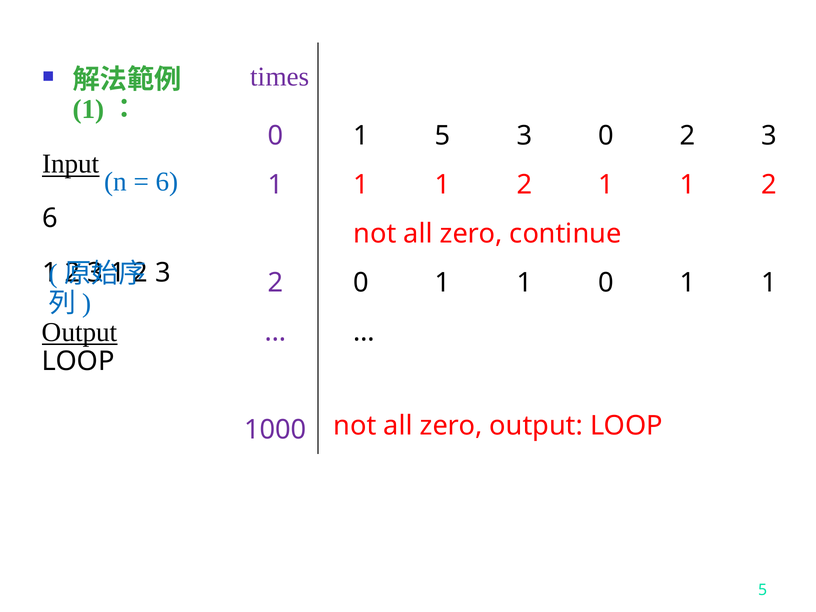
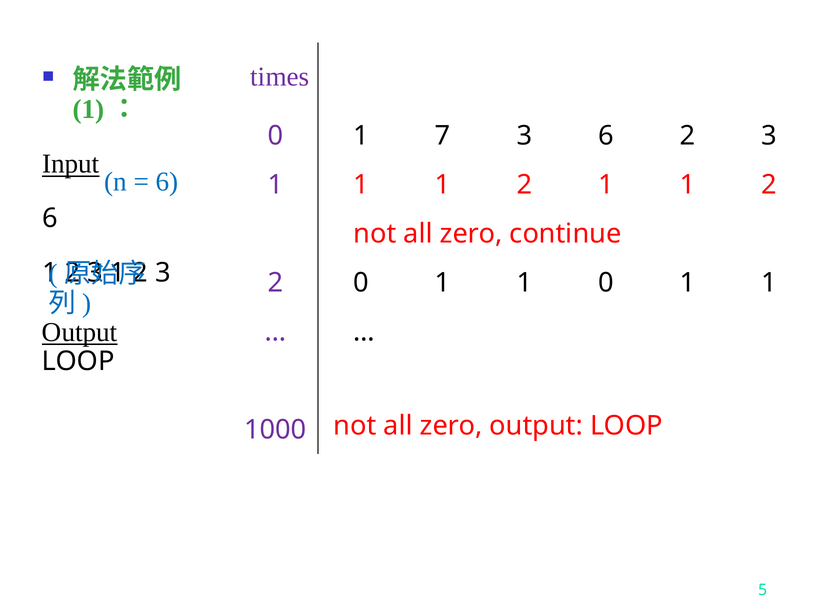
1 5: 5 -> 7 (443, 136)
3 0: 0 -> 6 (606, 136)
